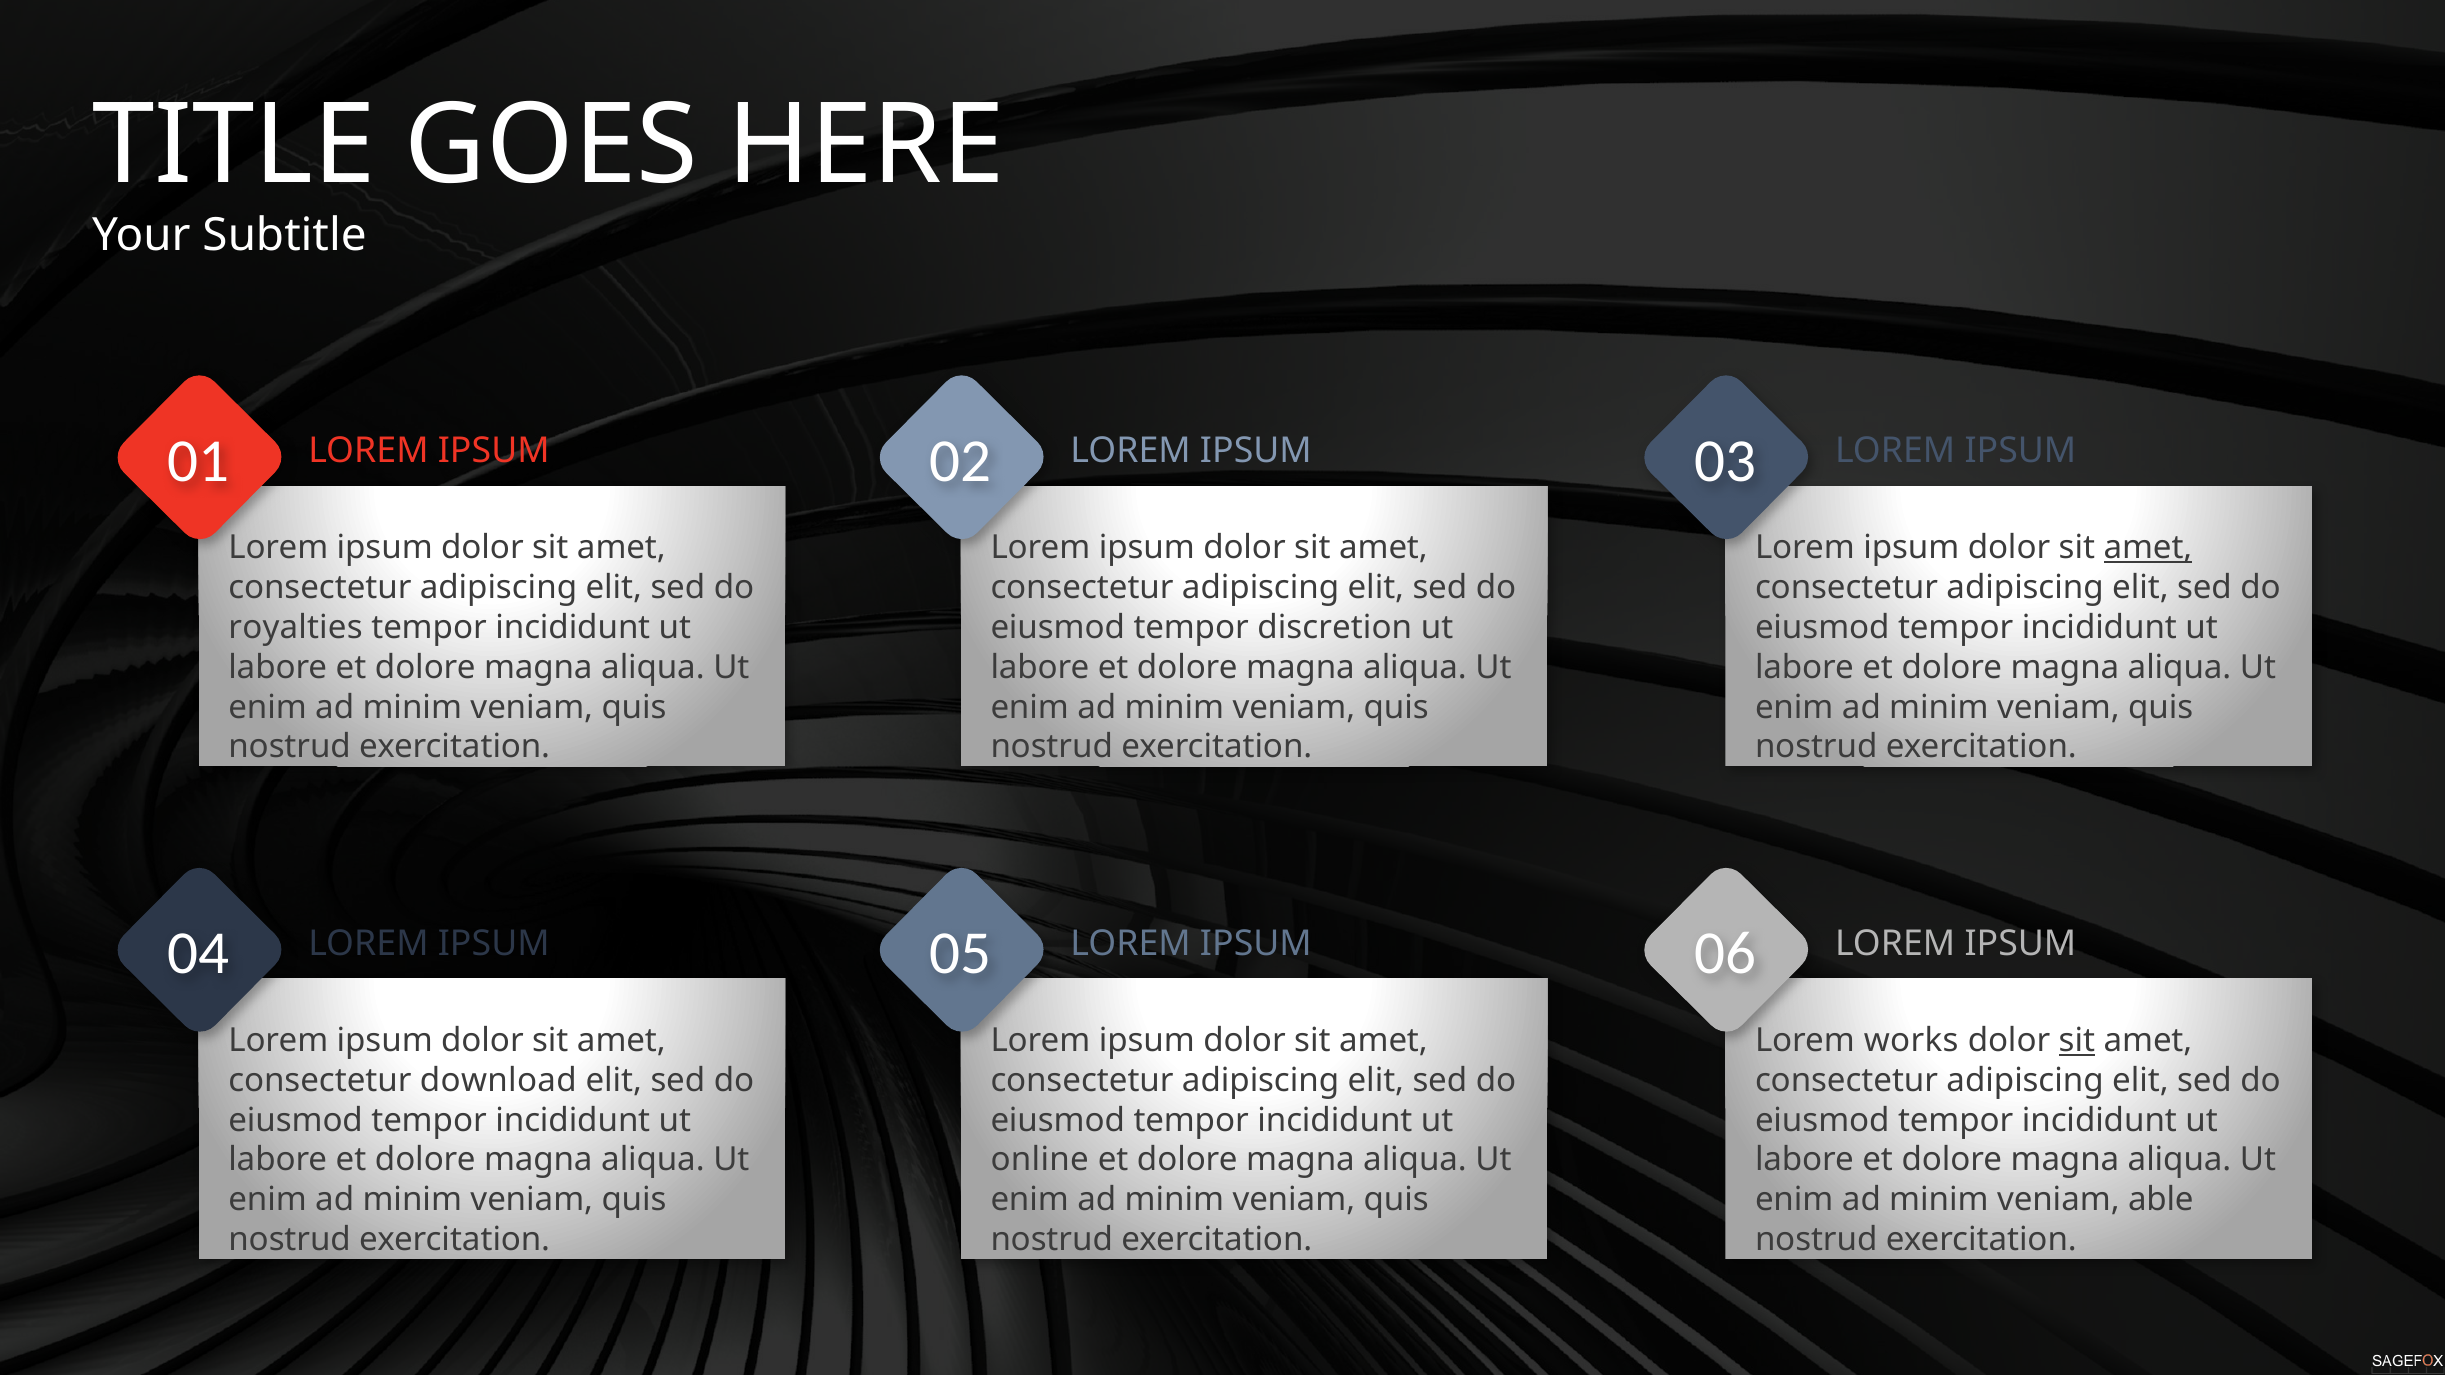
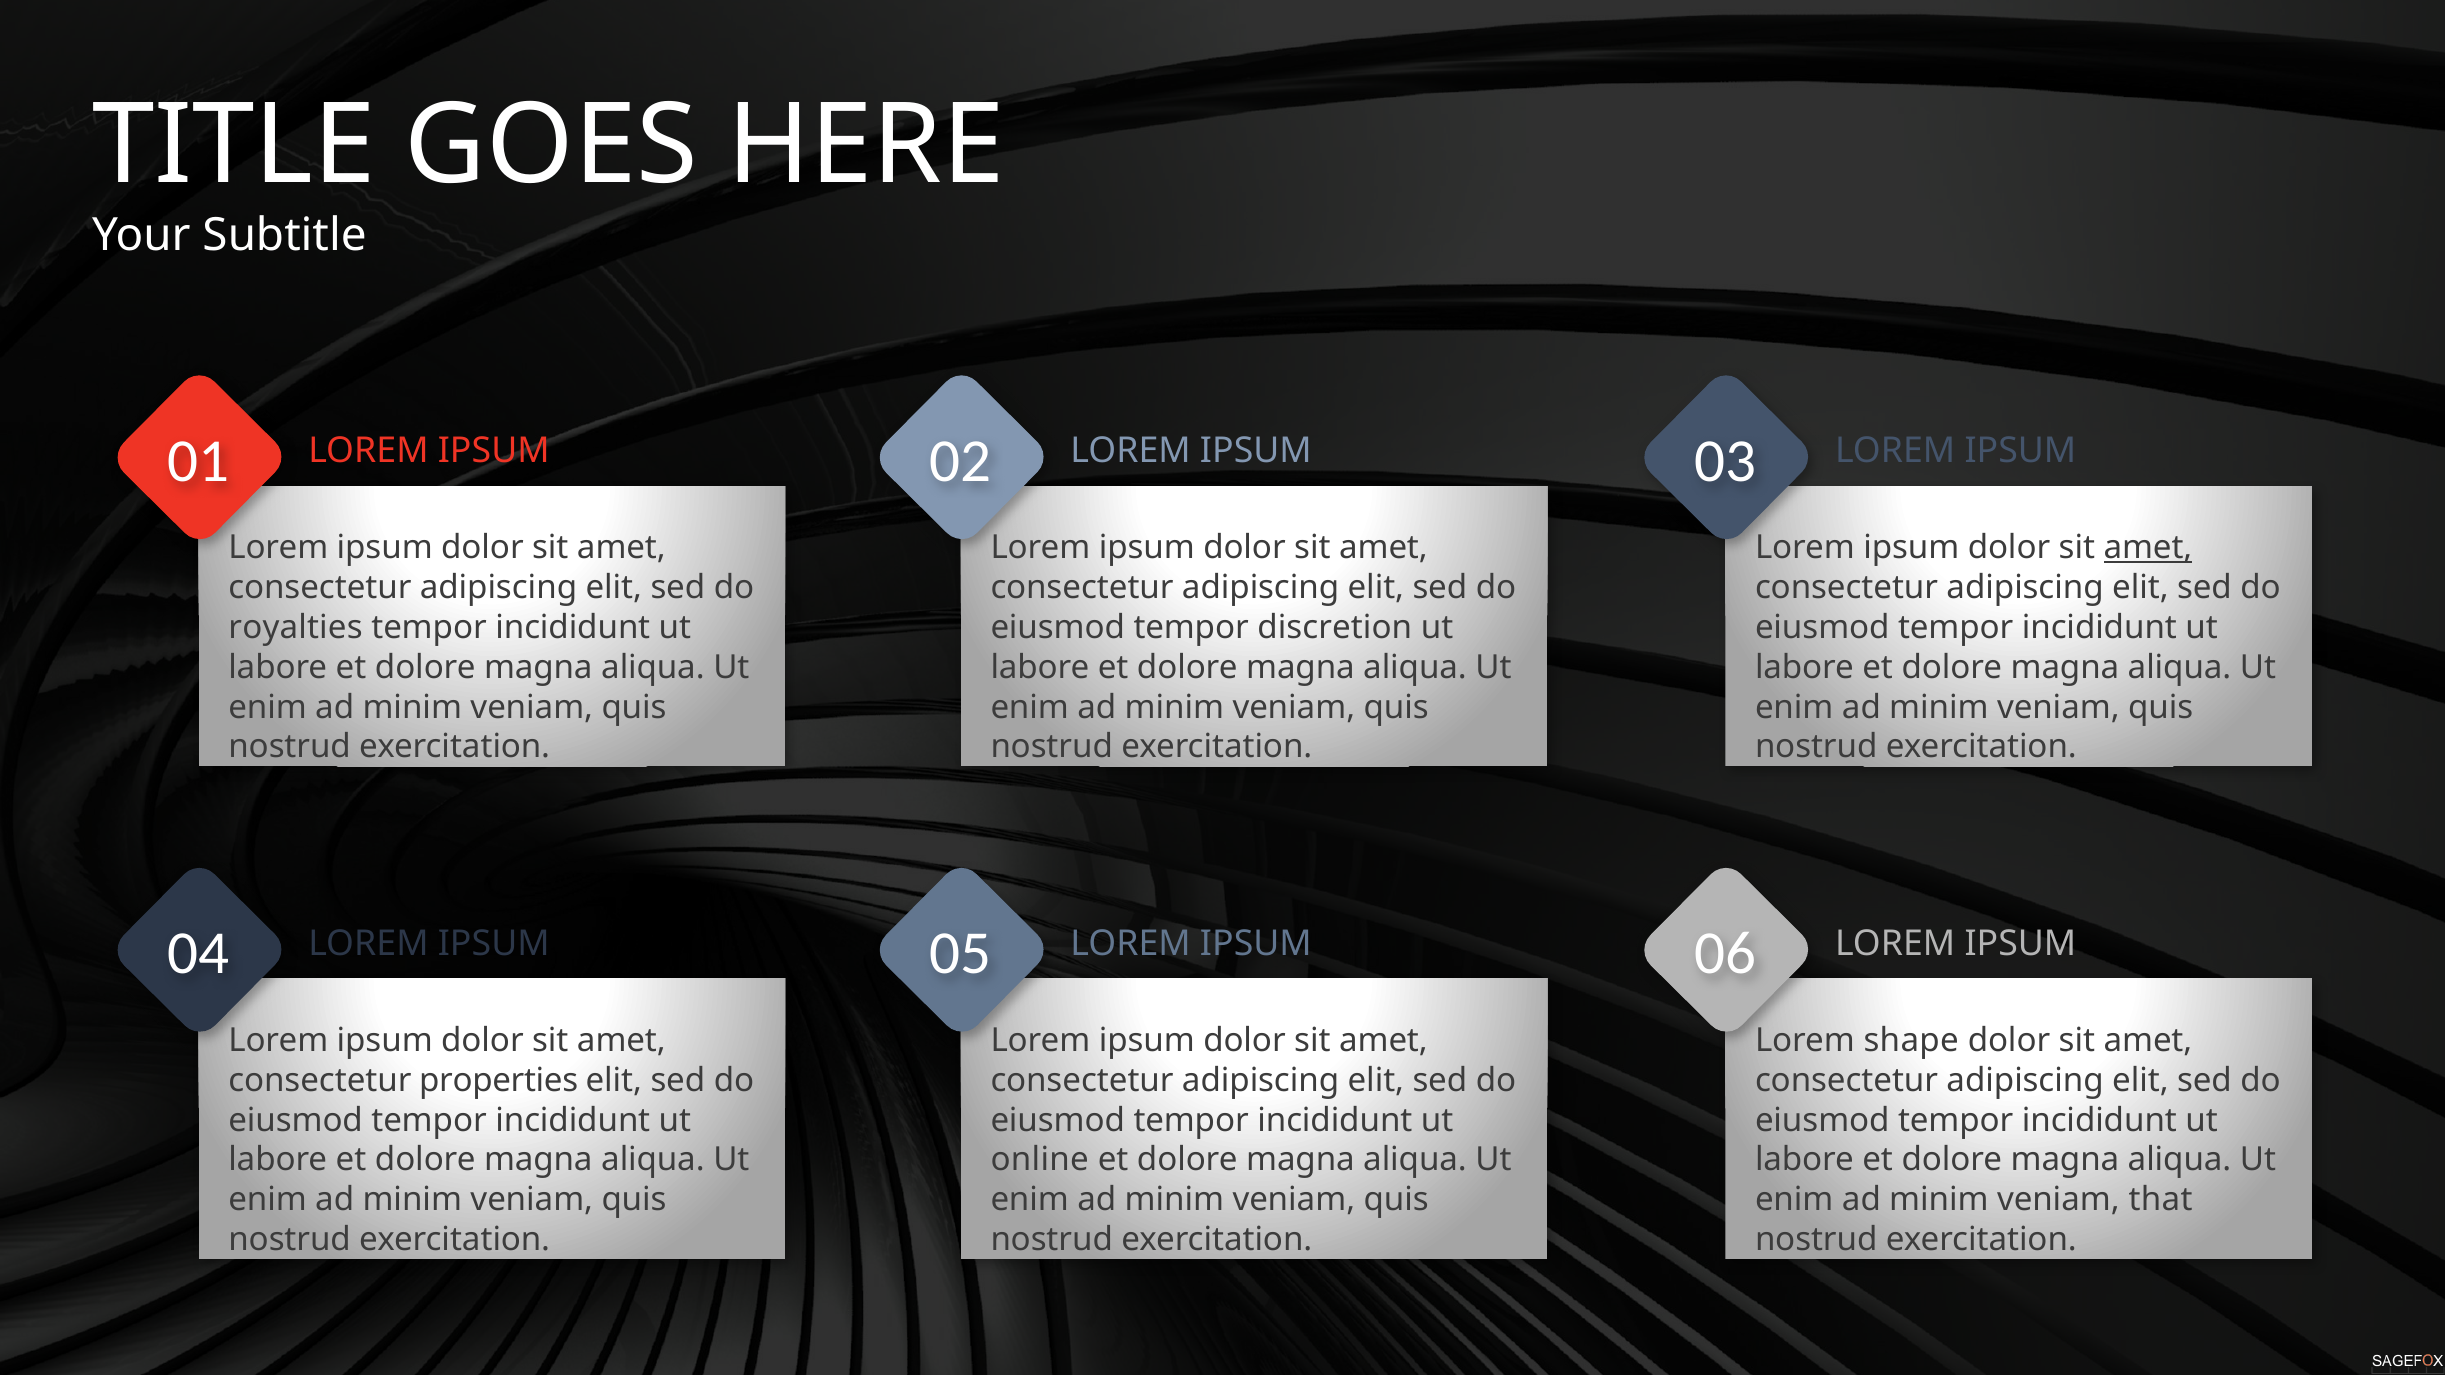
works: works -> shape (1911, 1041)
sit underline: present -> none (2077, 1041)
download: download -> properties (499, 1081)
able: able -> that (2161, 1200)
